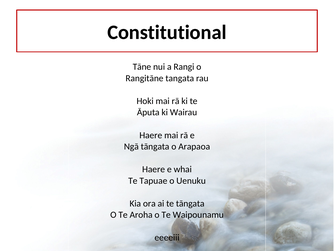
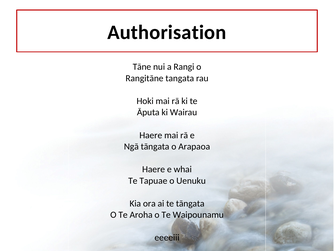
Constitutional: Constitutional -> Authorisation (167, 32)
